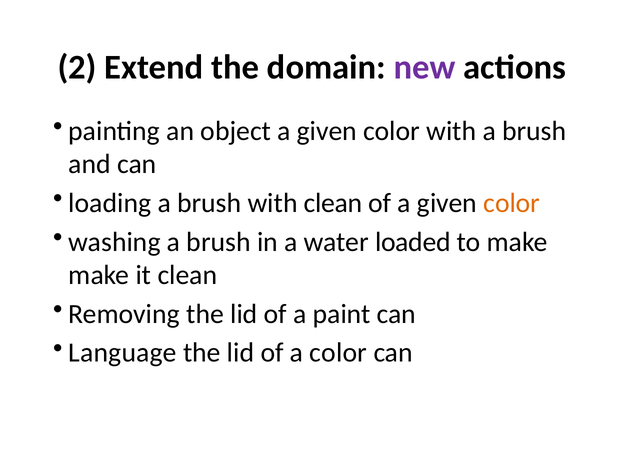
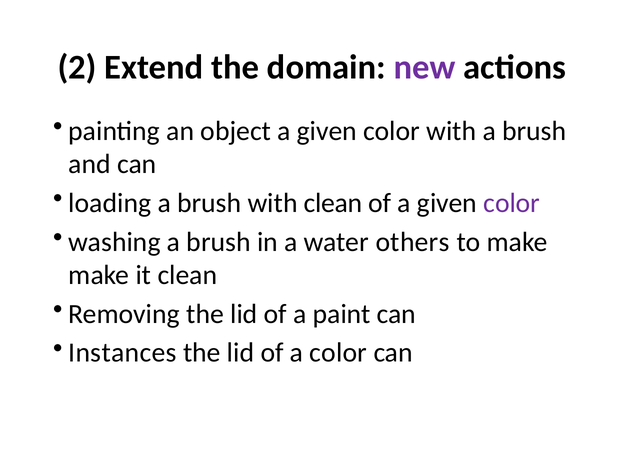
color colour: orange -> purple (512, 203)
loaded: loaded -> others (413, 242)
Language: Language -> Instances (122, 353)
